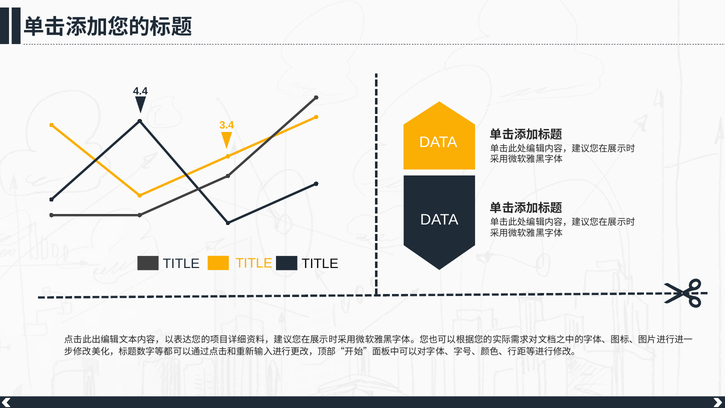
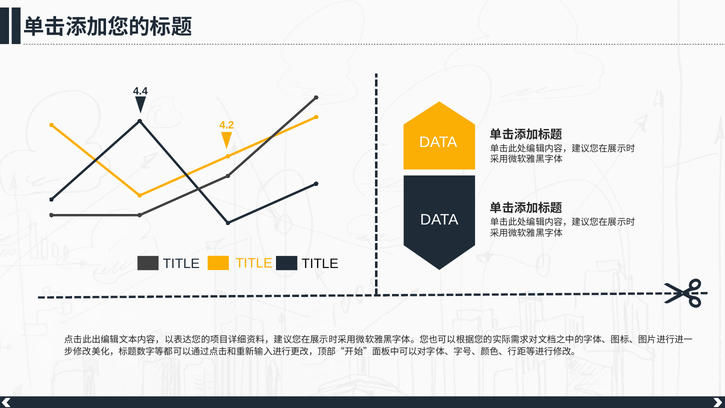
3.4: 3.4 -> 4.2 (227, 125)
